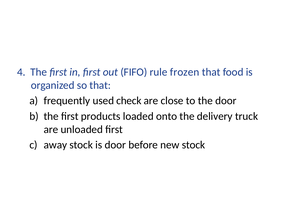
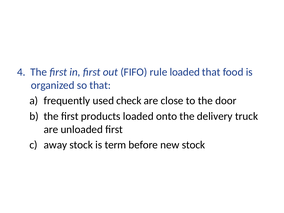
rule frozen: frozen -> loaded (185, 72)
is door: door -> term (115, 145)
